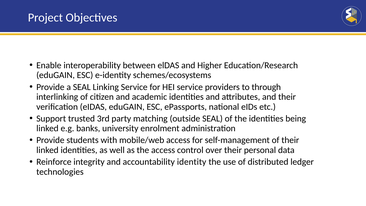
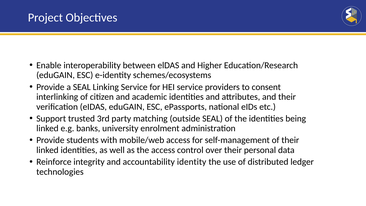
through: through -> consent (266, 87)
